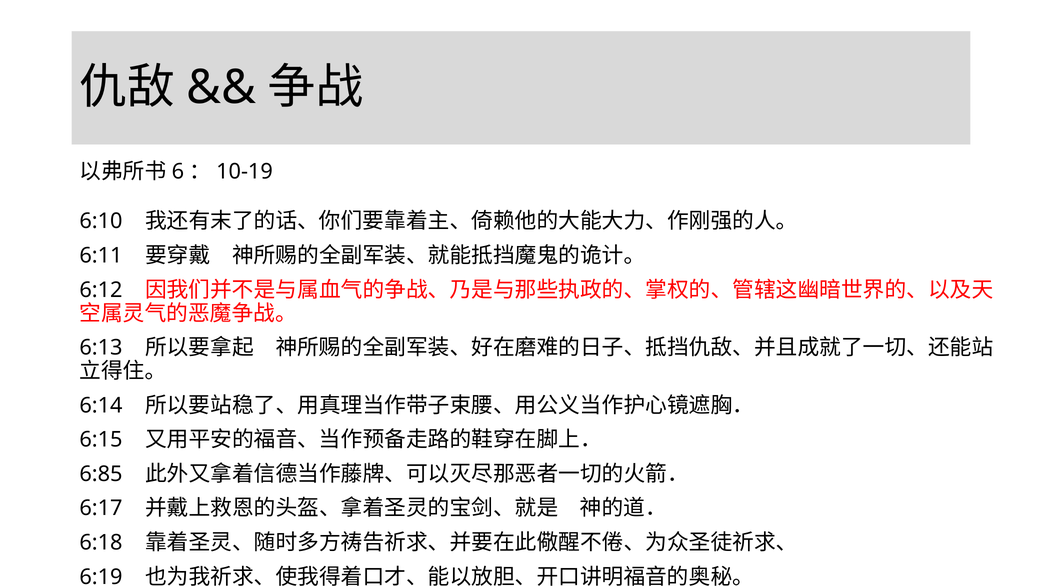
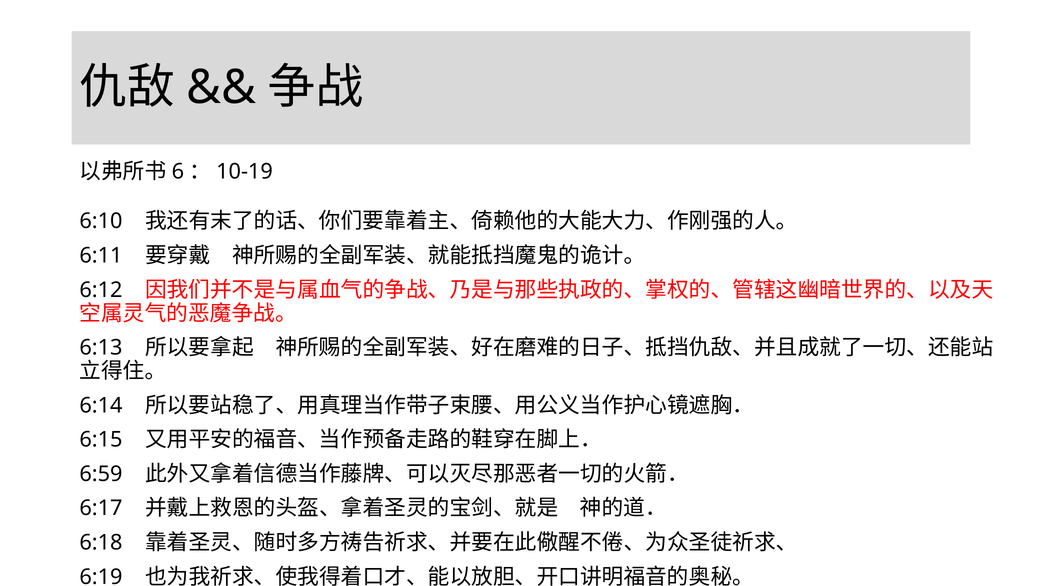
6:85: 6:85 -> 6:59 (101, 474)
